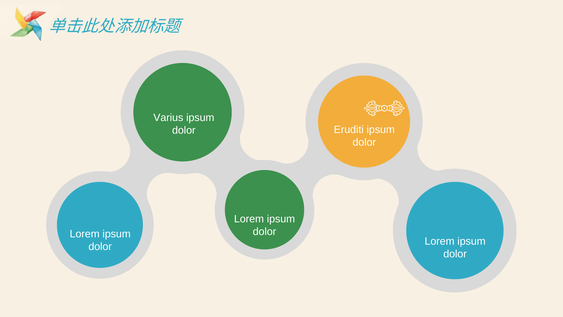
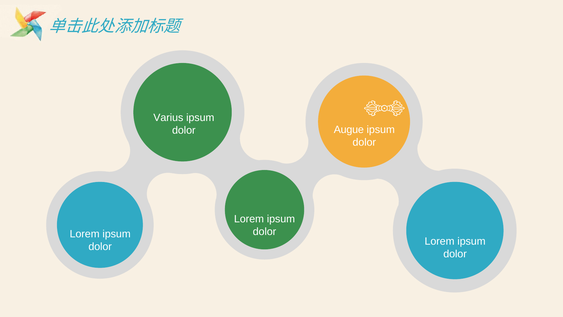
Eruditi: Eruditi -> Augue (349, 130)
